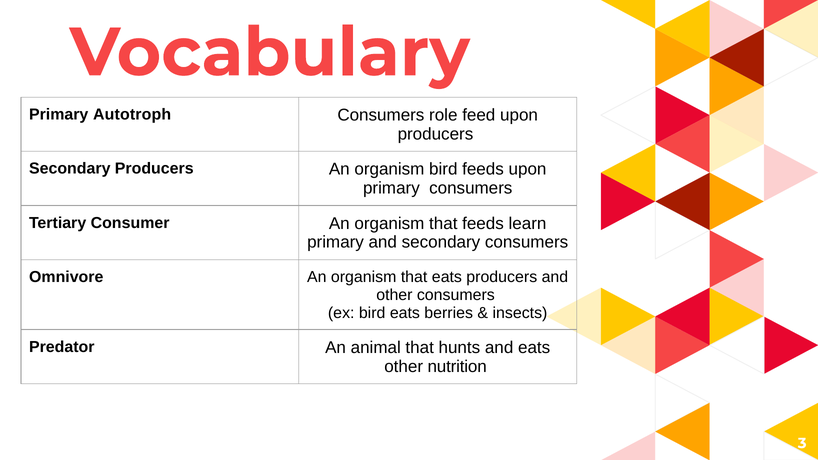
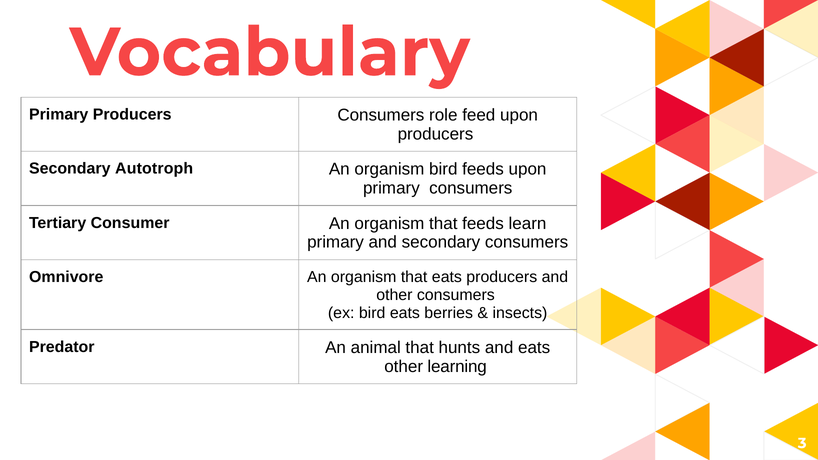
Primary Autotroph: Autotroph -> Producers (132, 115)
Secondary Producers: Producers -> Autotroph (154, 169)
nutrition: nutrition -> learning (457, 367)
